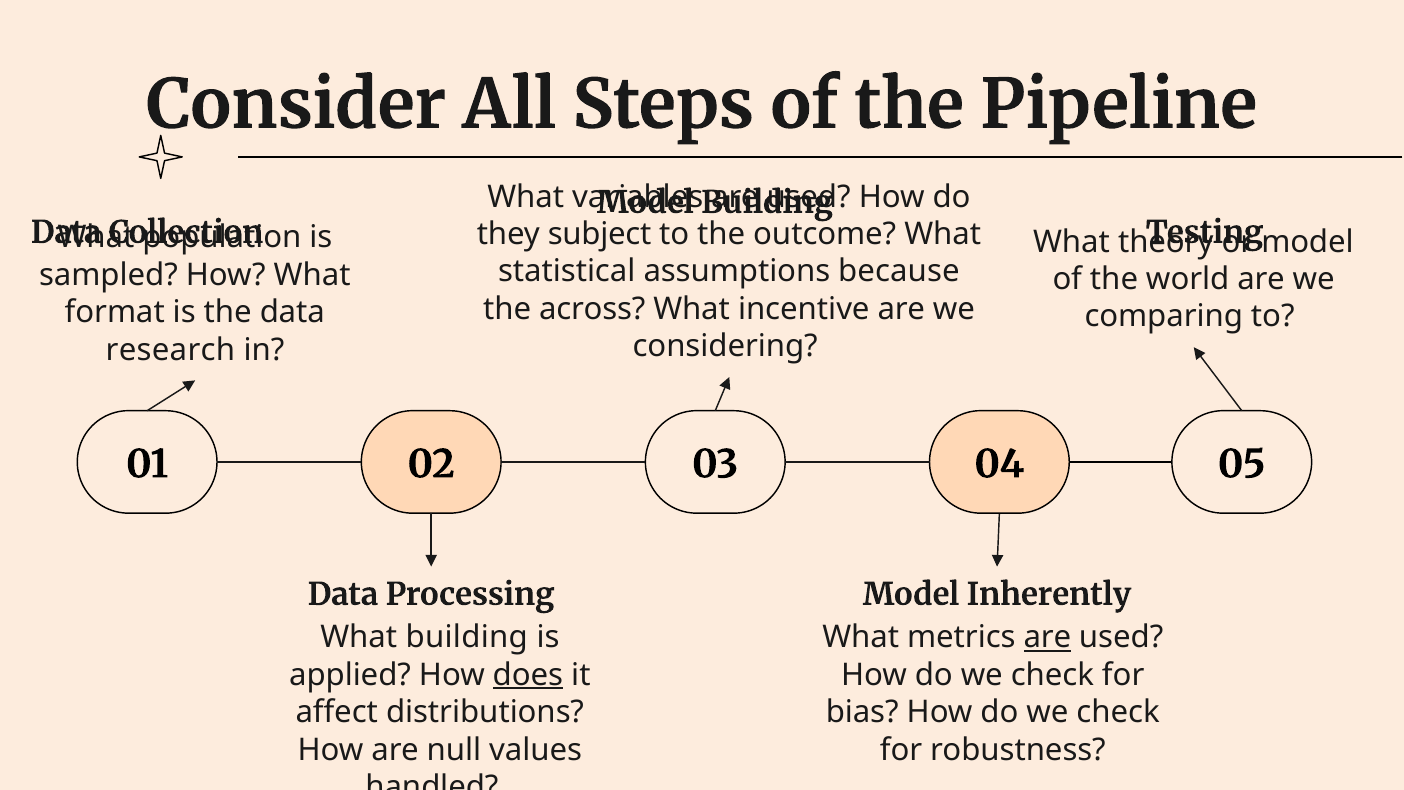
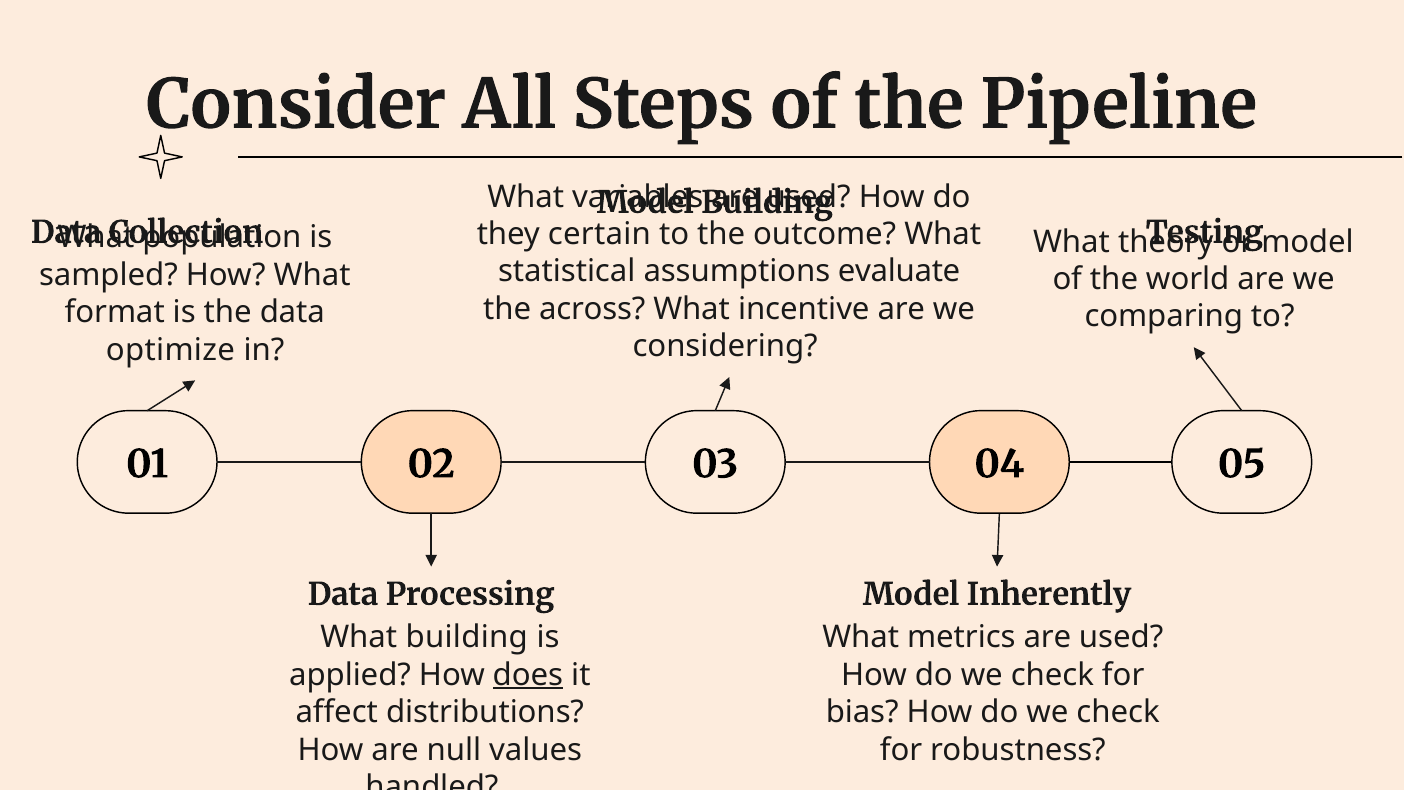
subject: subject -> certain (599, 234)
because: because -> evaluate (899, 272)
research: research -> optimize (170, 350)
are underline: present -> none (1047, 637)
